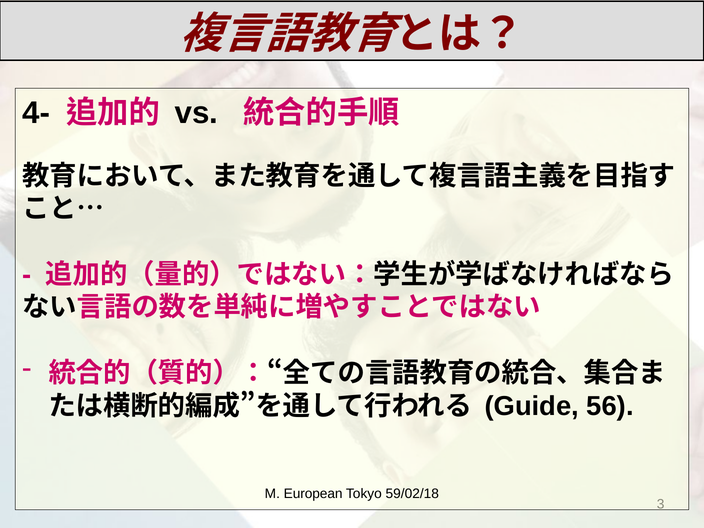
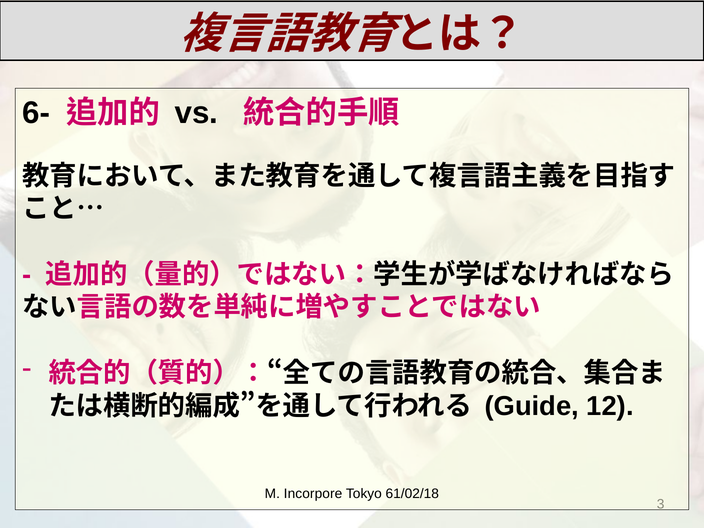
4-: 4- -> 6- (36, 113)
56: 56 -> 12 (610, 406)
European: European -> Incorpore (313, 494)
59/02/18: 59/02/18 -> 61/02/18 (412, 494)
